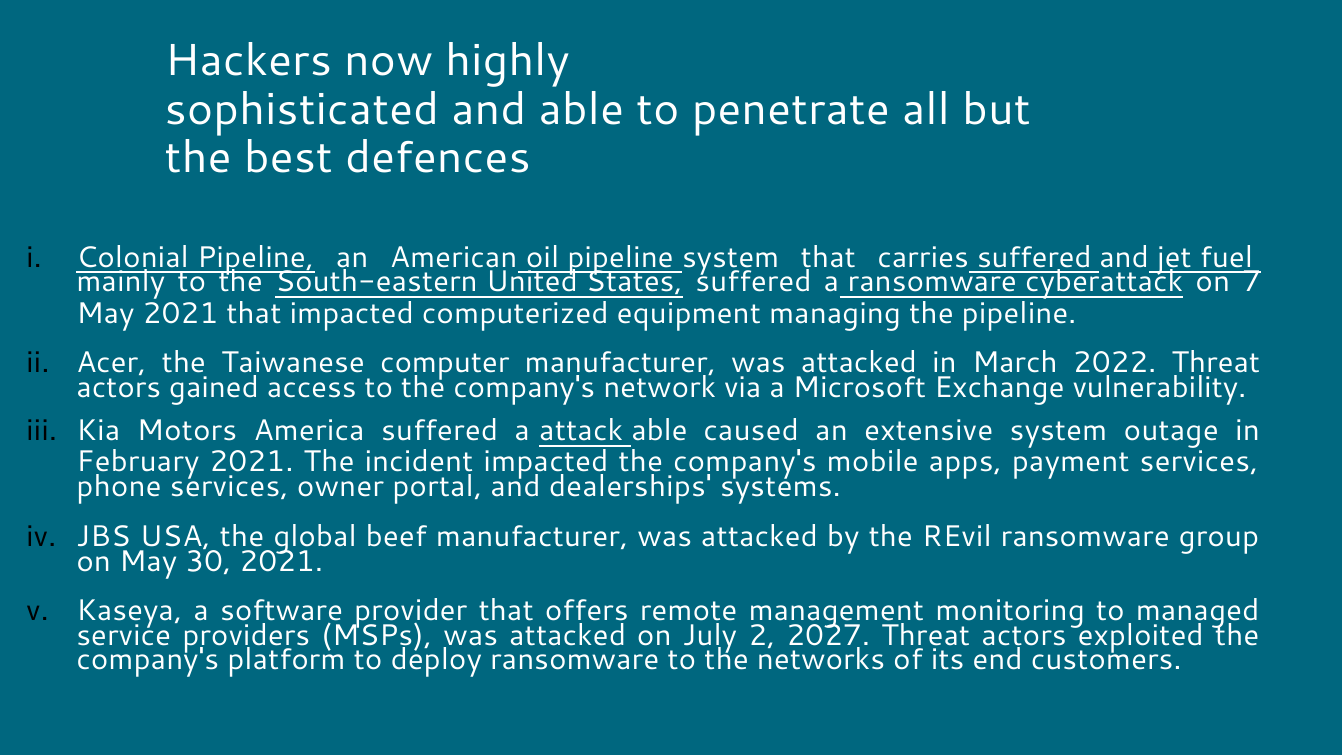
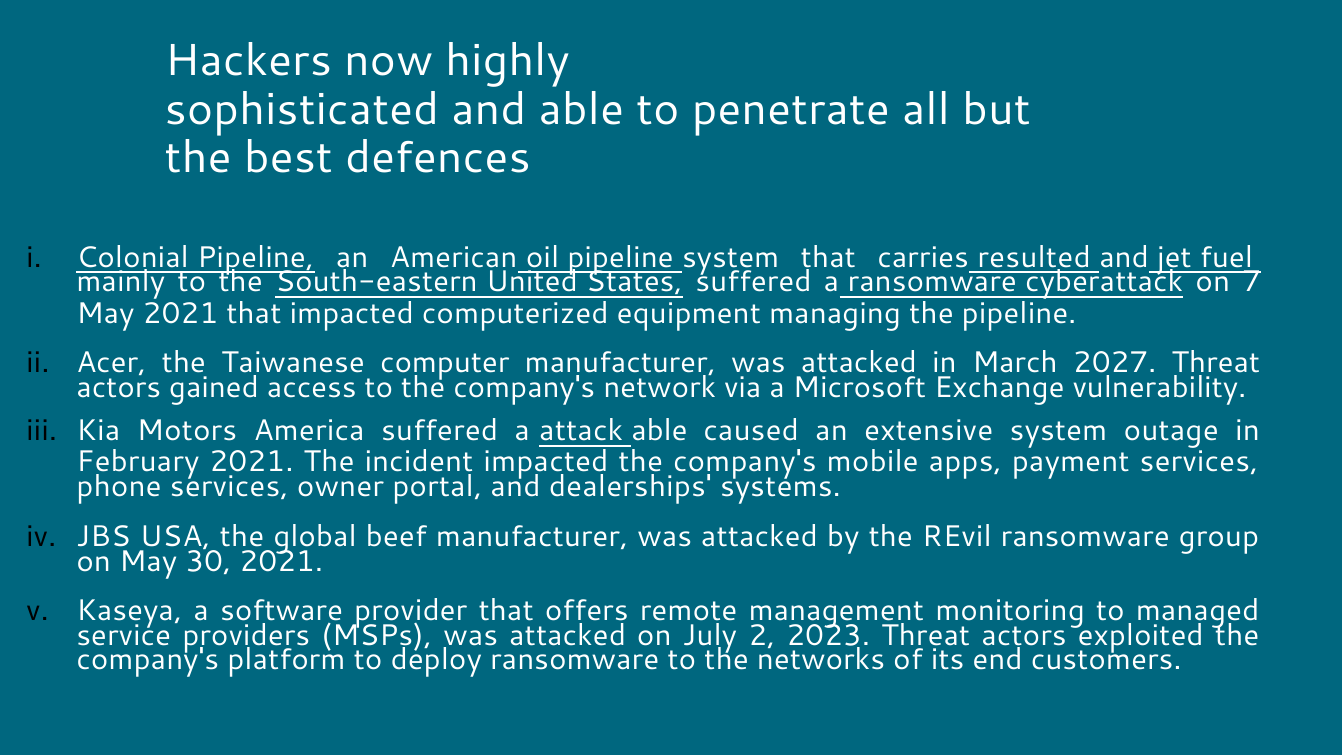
carries suffered: suffered -> resulted (1034, 257)
2022: 2022 -> 2027 (1115, 363)
2027: 2027 -> 2023 (828, 635)
